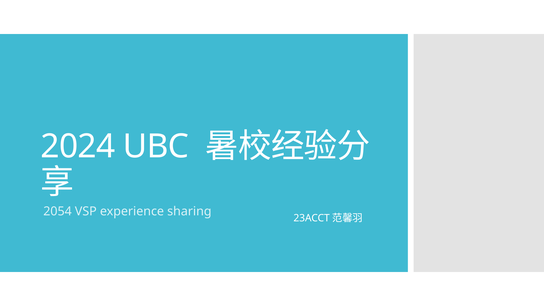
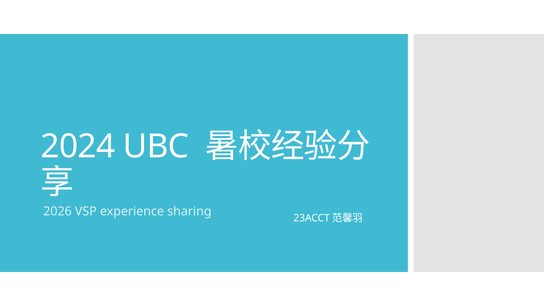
2054: 2054 -> 2026 (58, 211)
